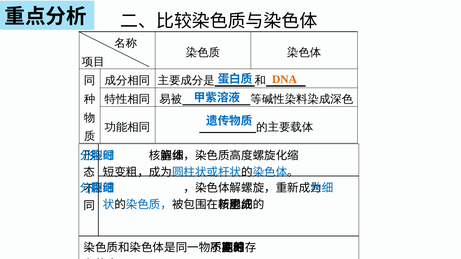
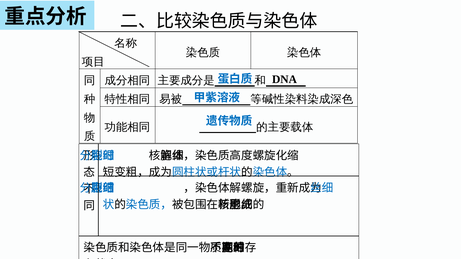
DNA colour: orange -> black (284, 79)
